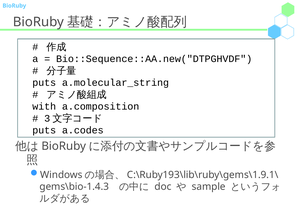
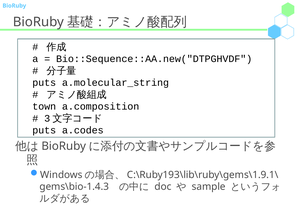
with: with -> town (44, 106)
